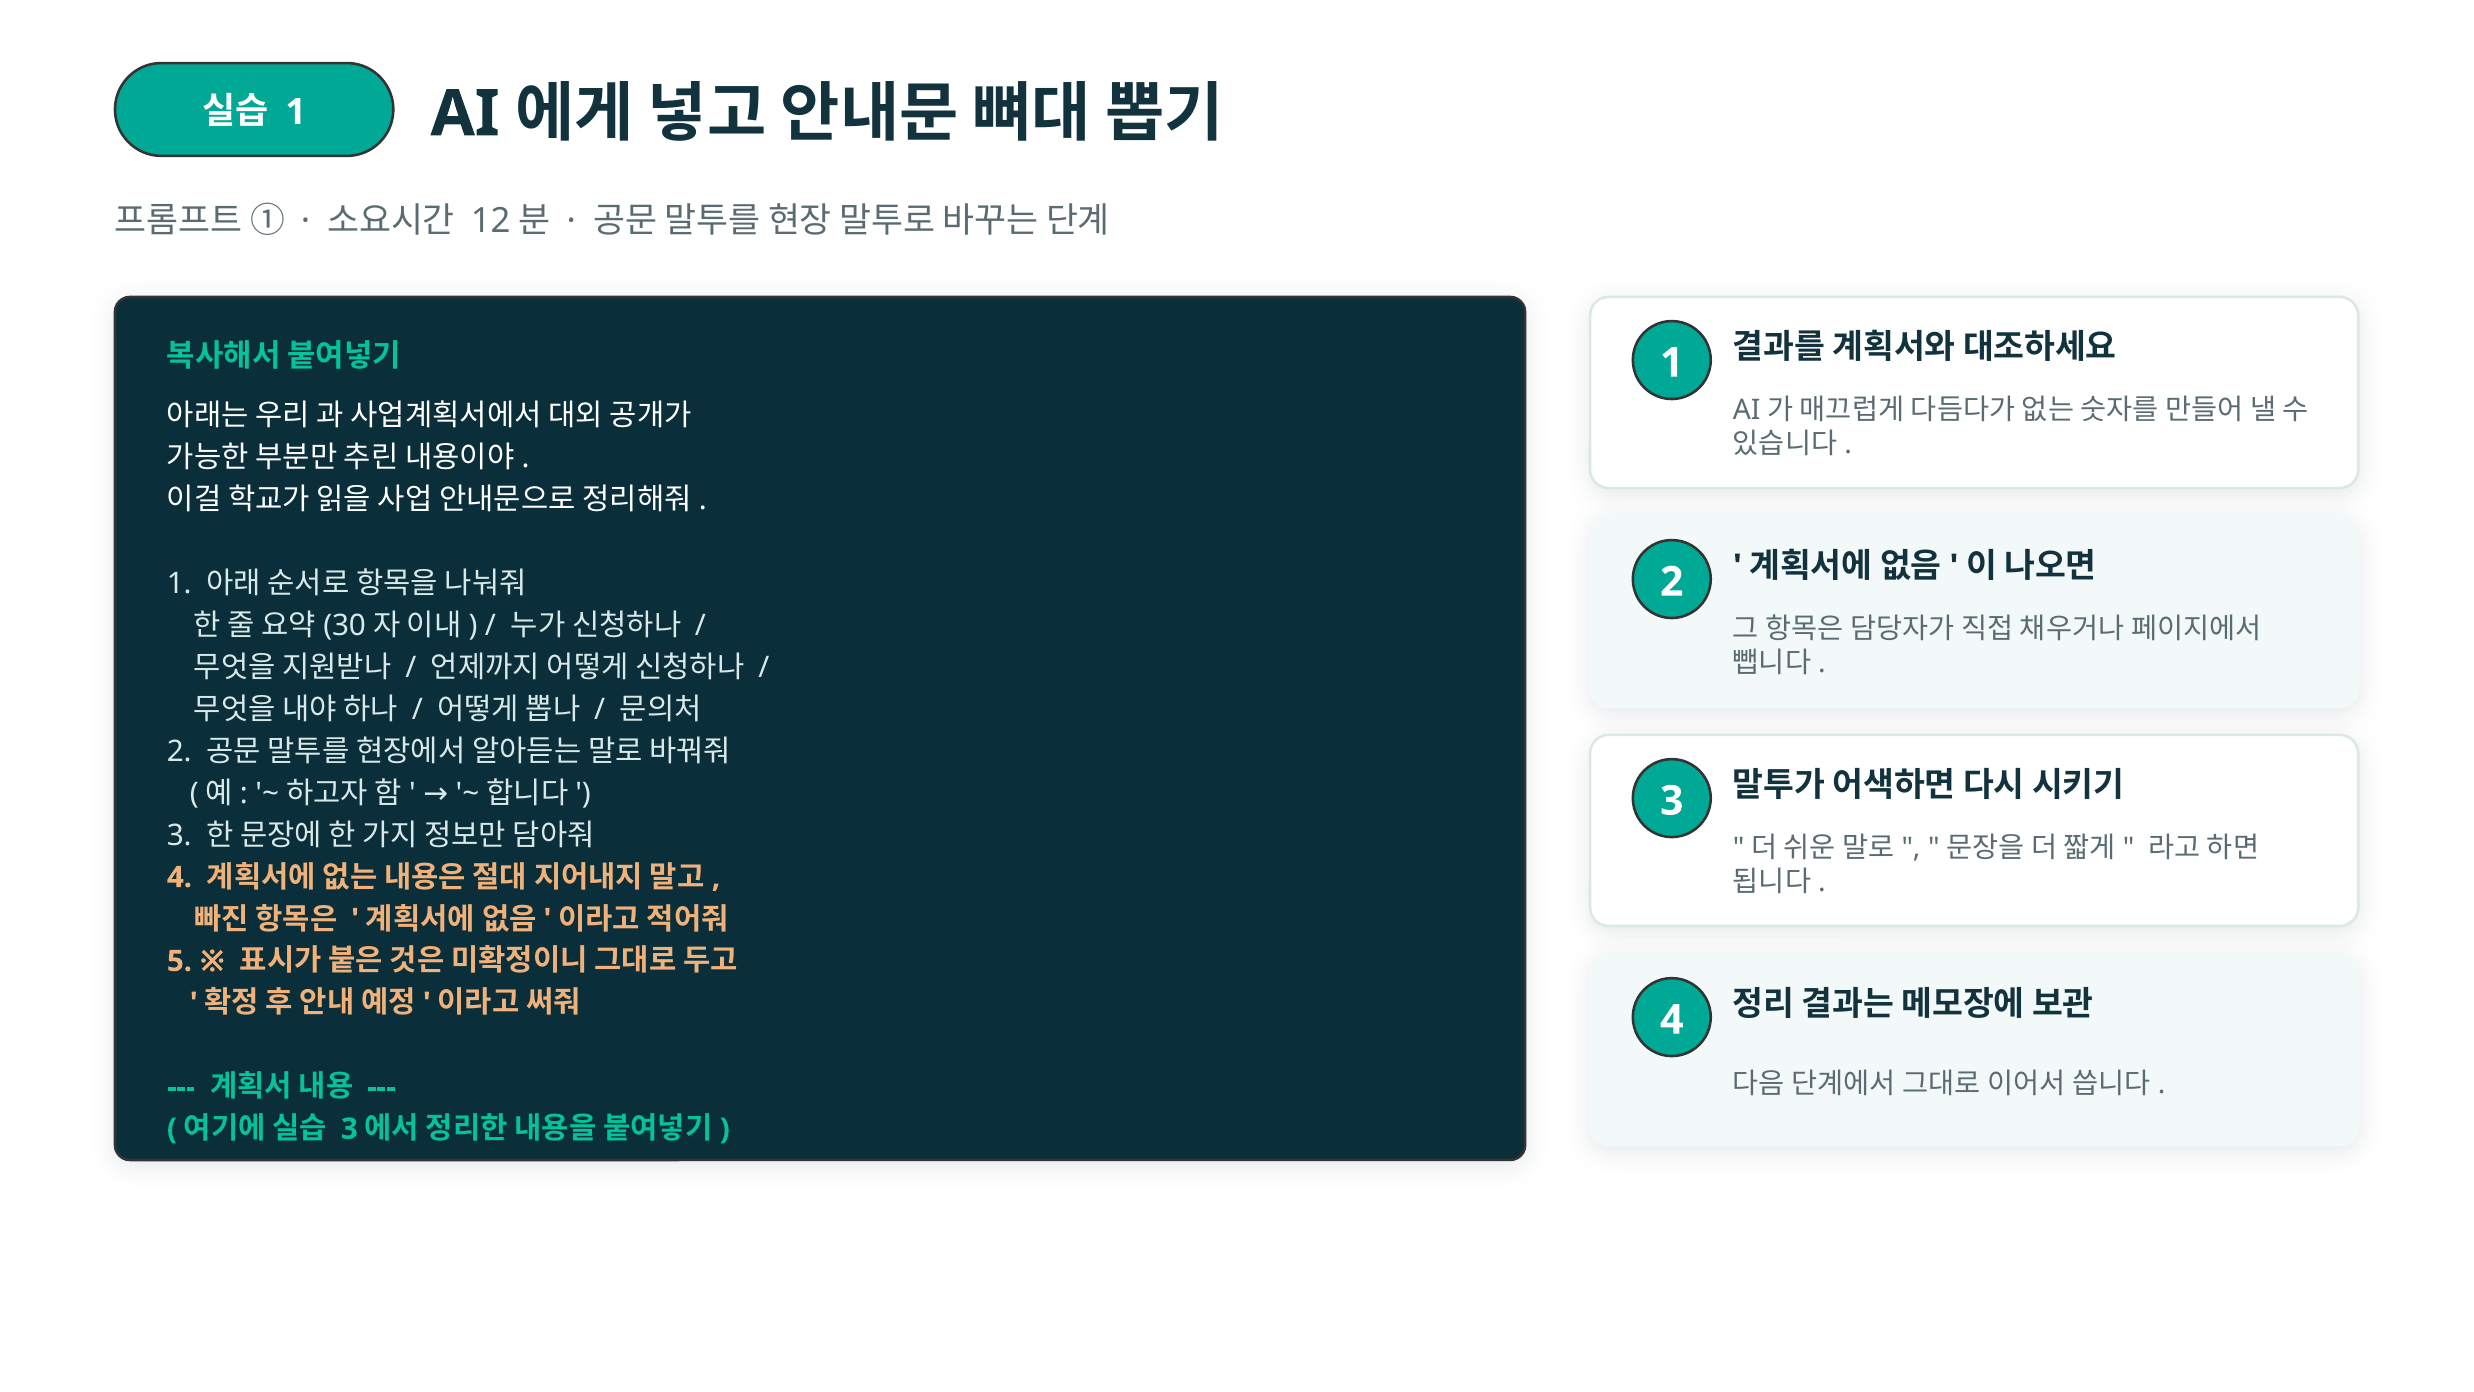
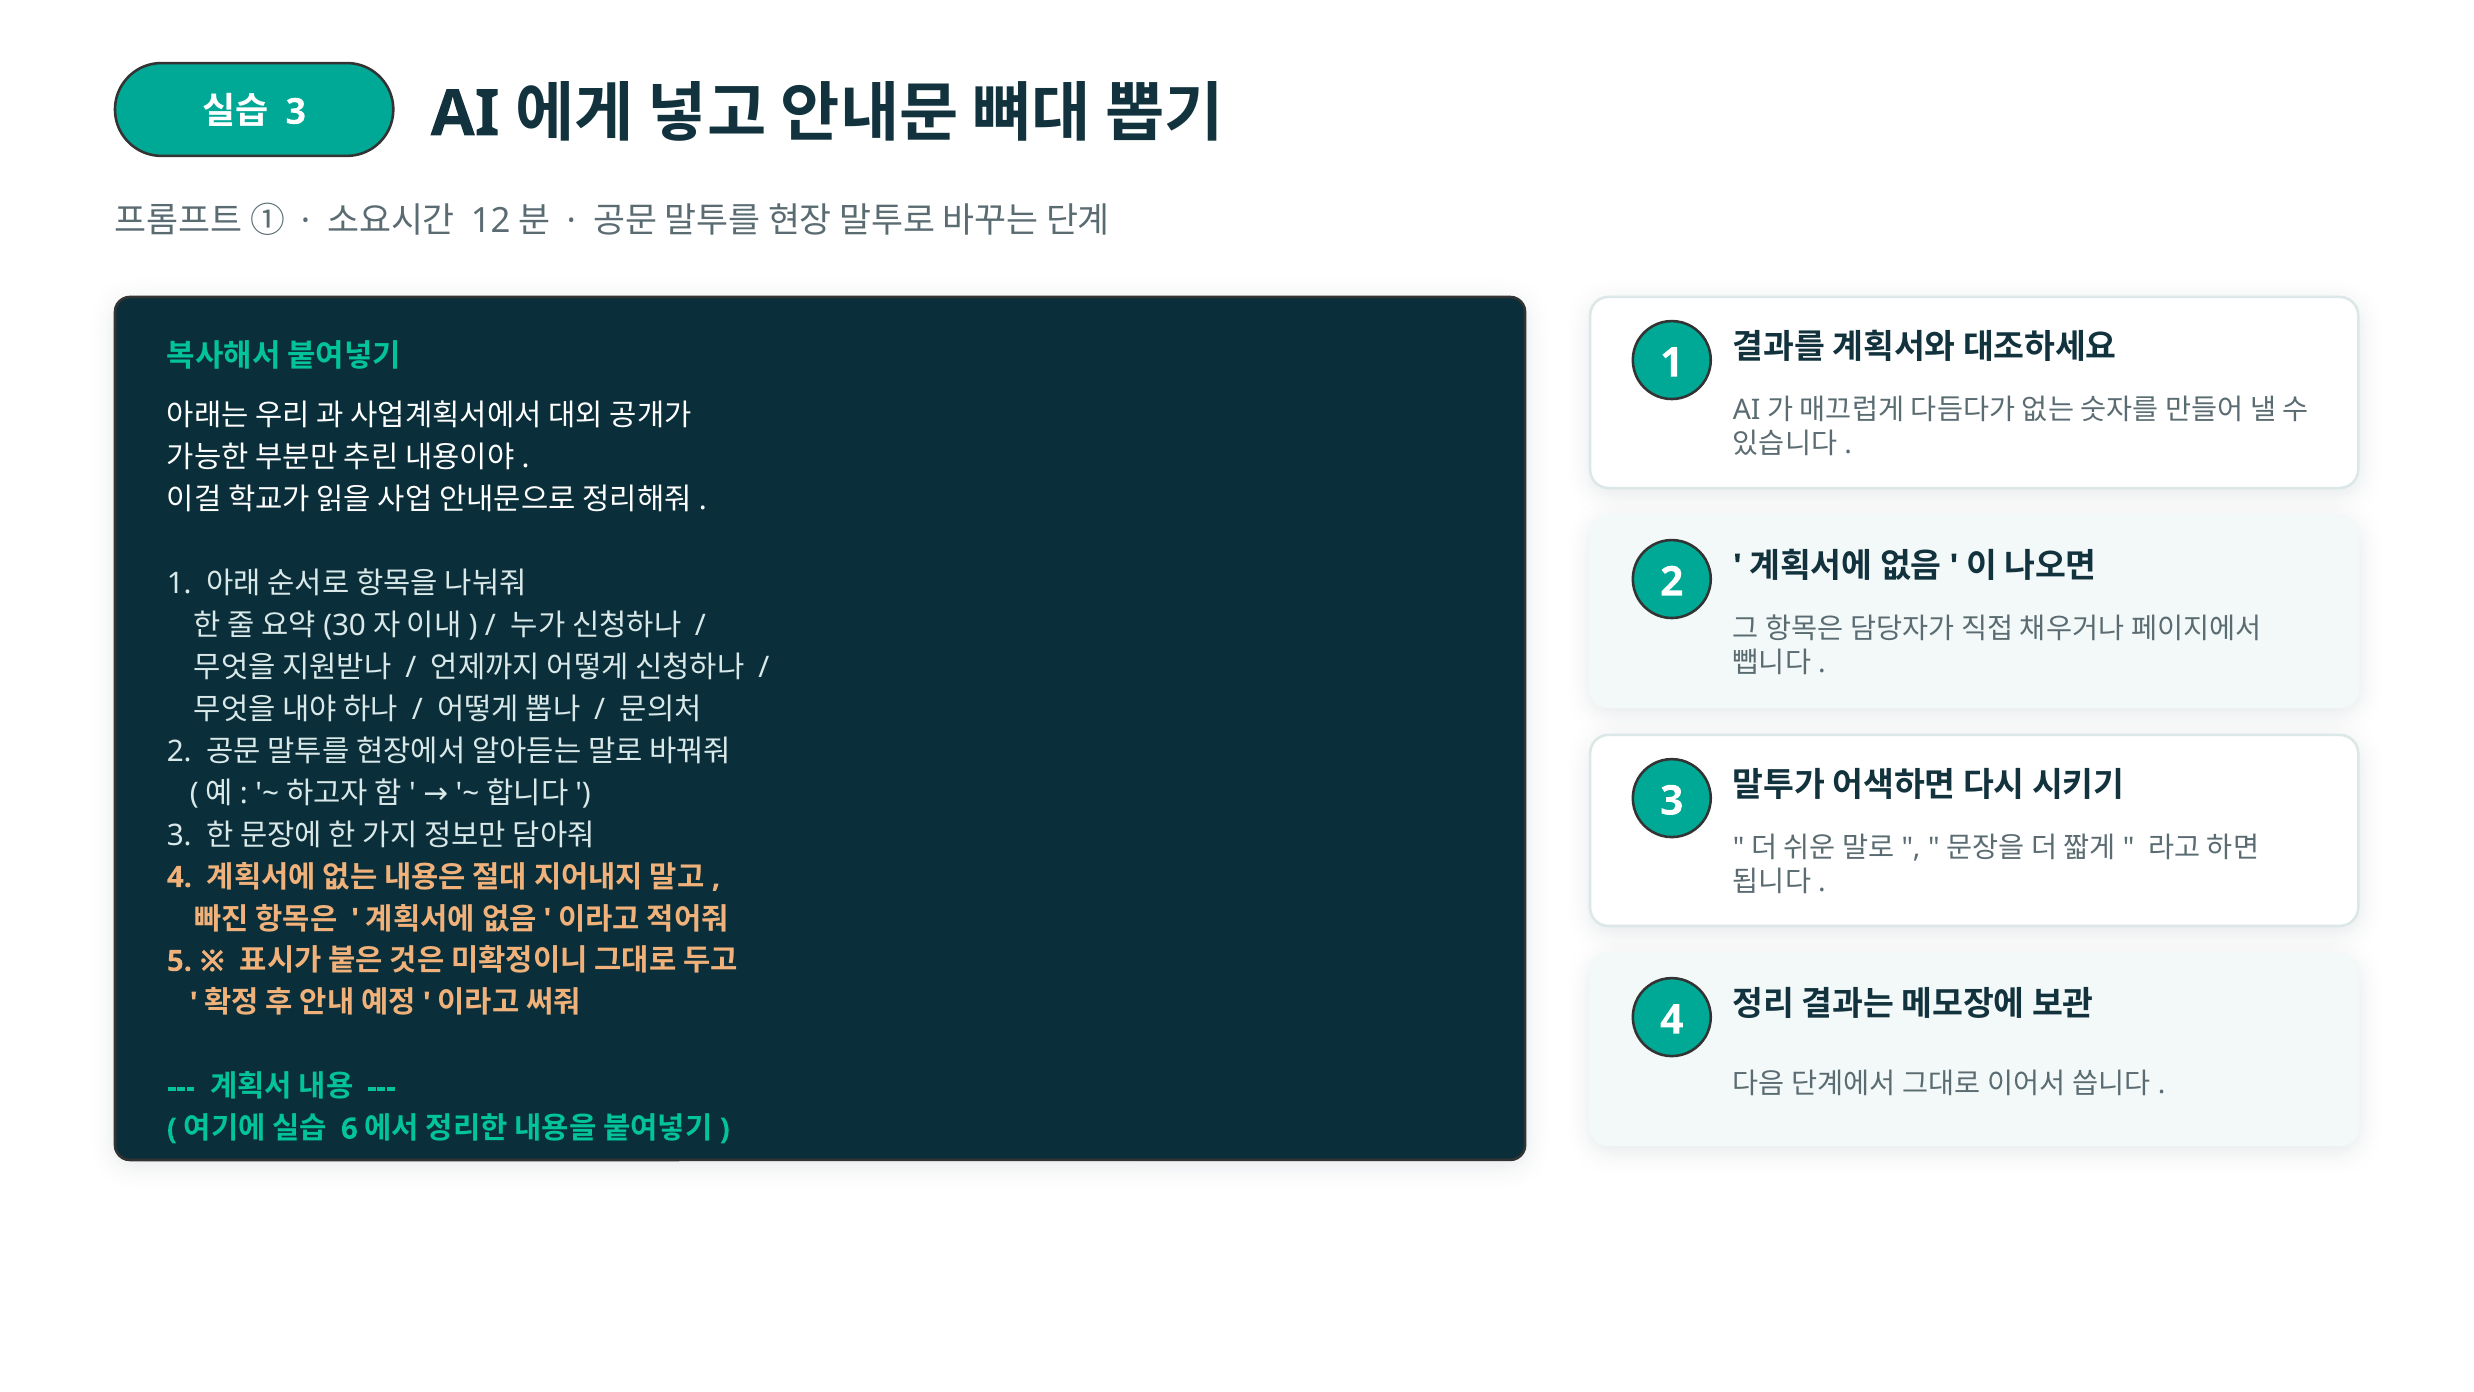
1: 1 -> 3 (296, 112)
3: 3 -> 6 (349, 1129)
